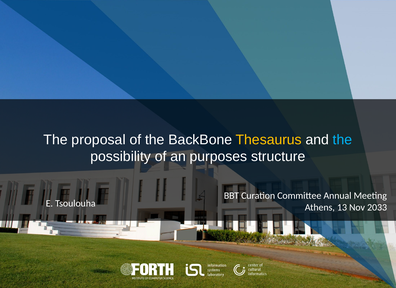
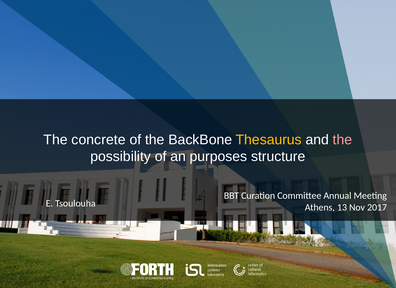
proposal: proposal -> concrete (99, 140)
the colour: light blue -> pink (342, 140)
2033: 2033 -> 2017 (377, 207)
